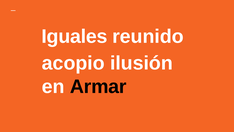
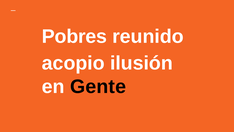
Iguales: Iguales -> Pobres (74, 36)
Armar: Armar -> Gente (98, 86)
